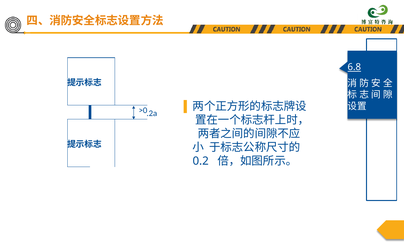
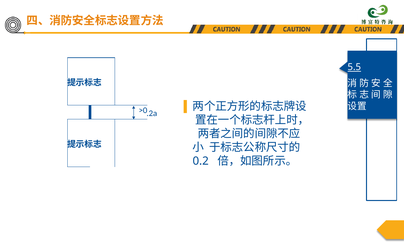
6.8: 6.8 -> 5.5 (354, 67)
